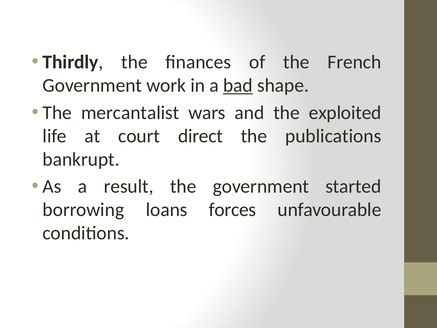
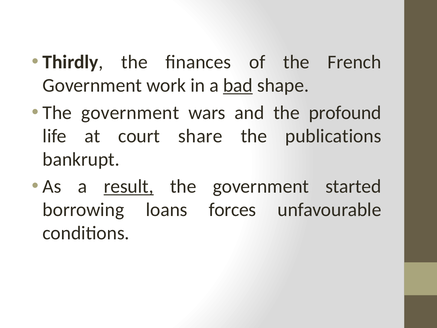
mercantalist: mercantalist -> government (130, 113)
exploited: exploited -> profound (345, 113)
direct: direct -> share (200, 136)
result underline: none -> present (129, 186)
